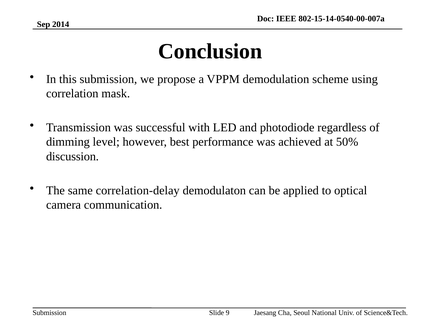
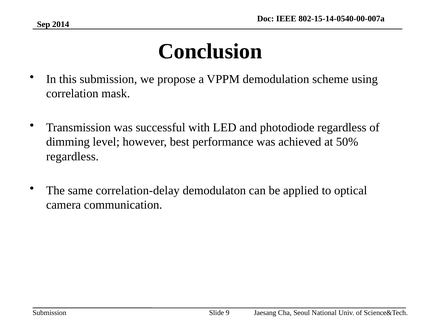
discussion: discussion -> regardless (72, 157)
